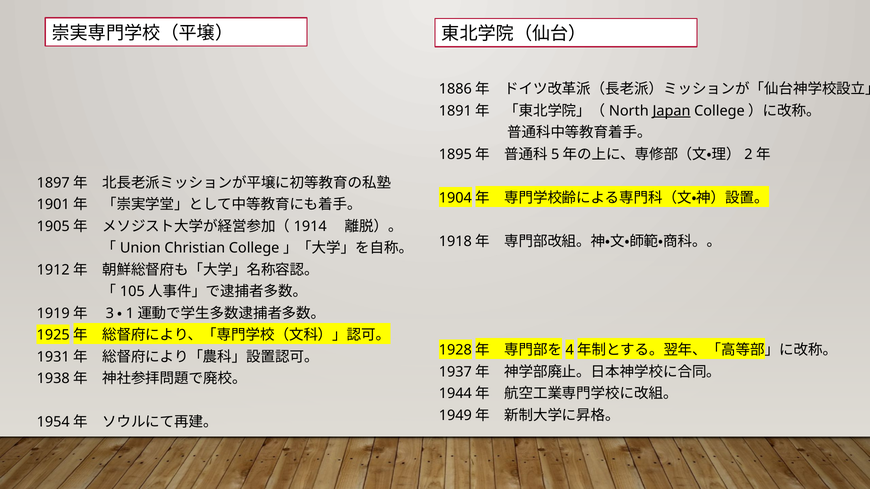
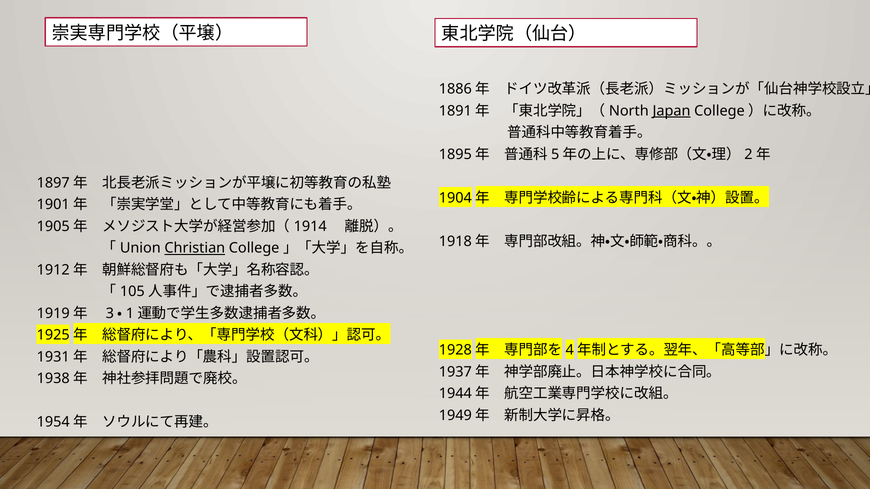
Christian underline: none -> present (195, 248)
